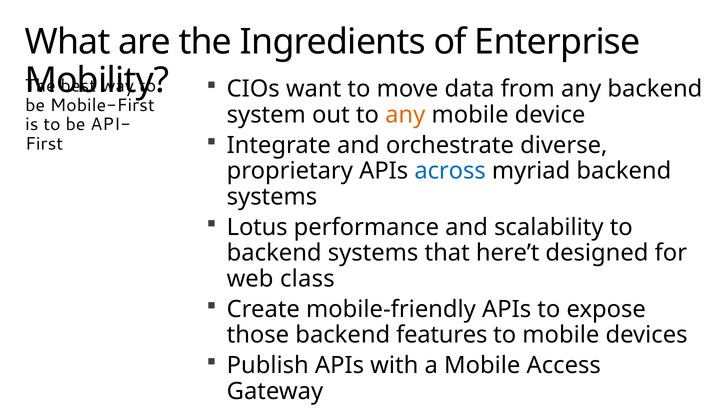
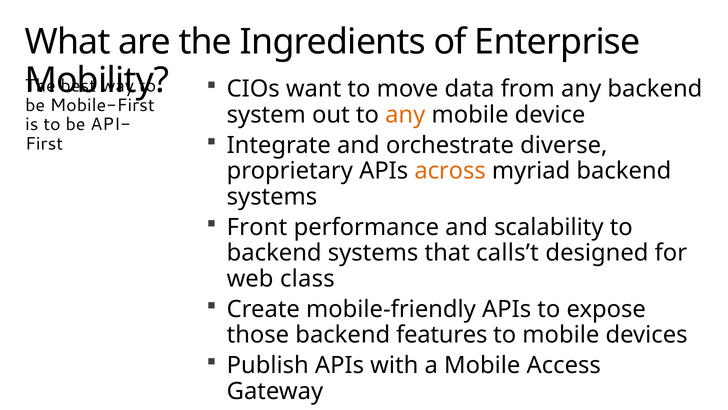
across colour: blue -> orange (450, 171)
Lotus: Lotus -> Front (257, 227)
here’t: here’t -> calls’t (508, 253)
